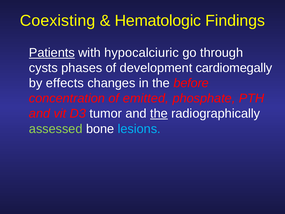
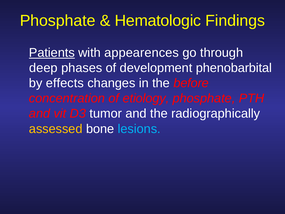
Coexisting: Coexisting -> Phosphate (58, 21)
hypocalciuric: hypocalciuric -> appearences (142, 53)
cysts: cysts -> deep (43, 68)
cardiomegally: cardiomegally -> phenobarbital (234, 68)
emitted: emitted -> etiology (146, 98)
the underline: present -> none (159, 113)
assessed colour: light green -> yellow (56, 129)
